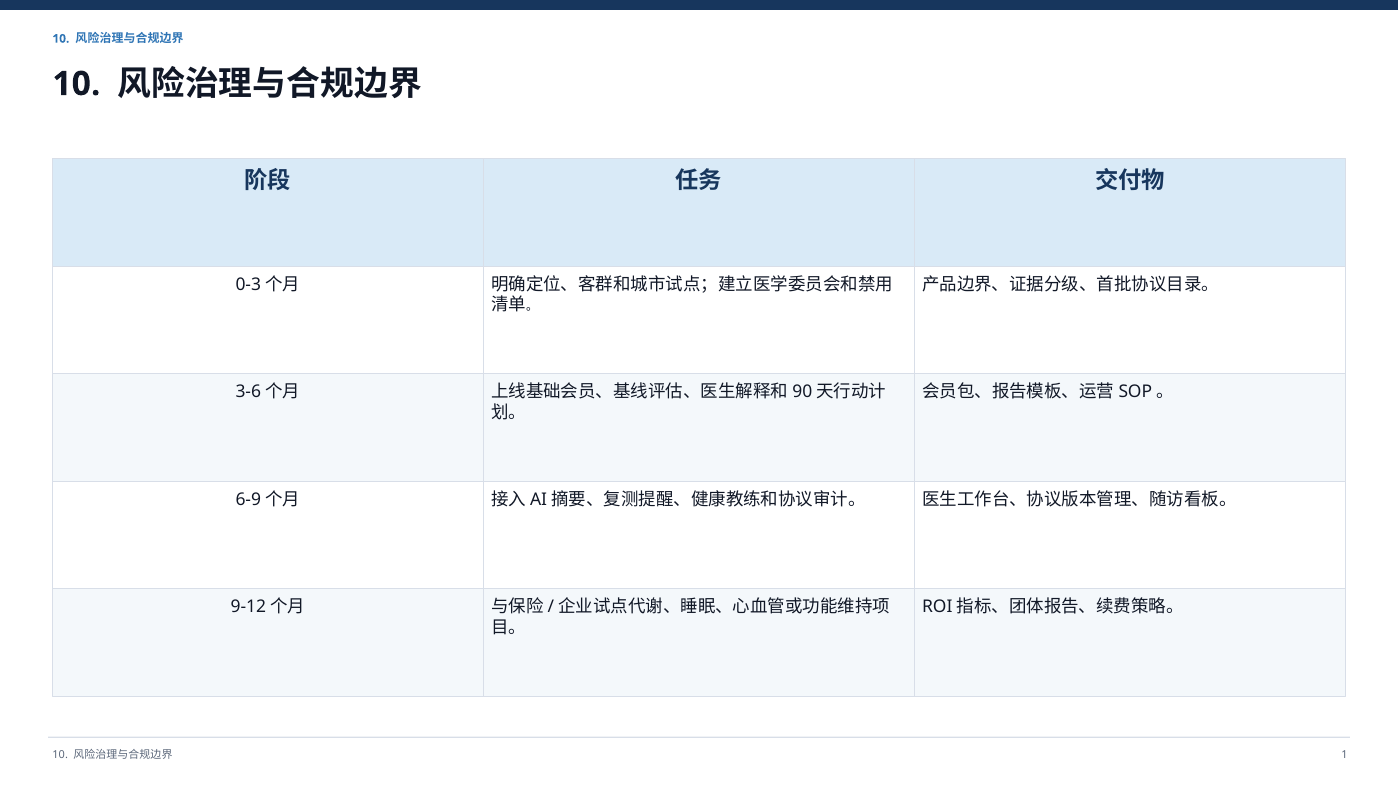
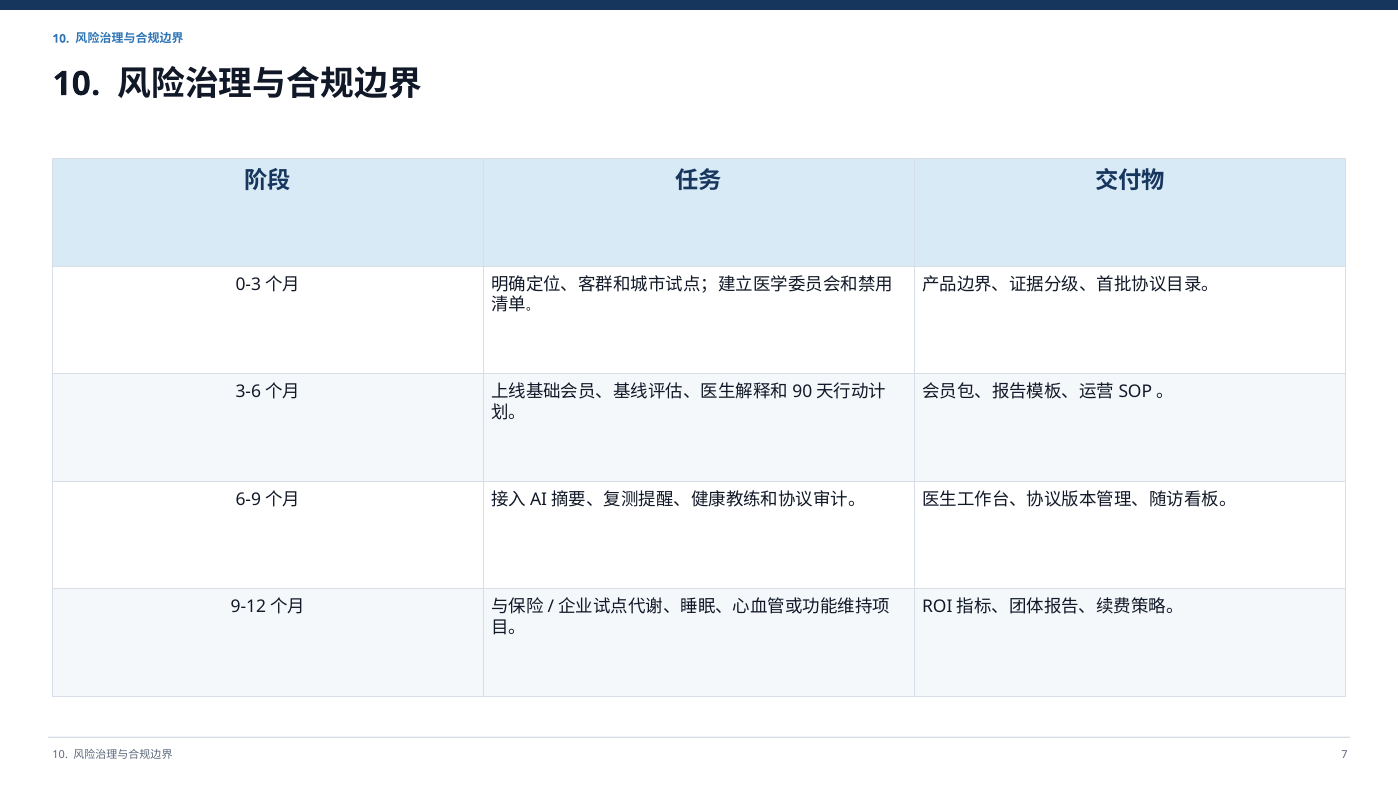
1: 1 -> 7 (1345, 754)
